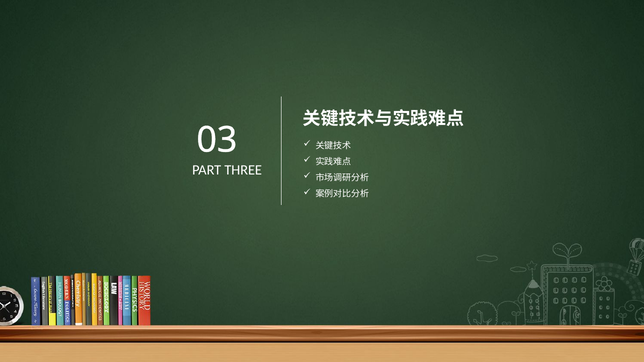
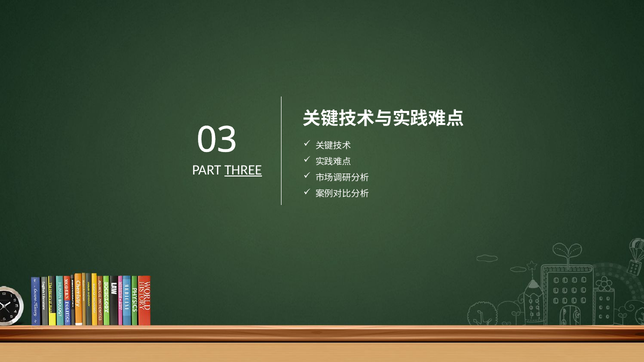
THREE underline: none -> present (243, 170)
